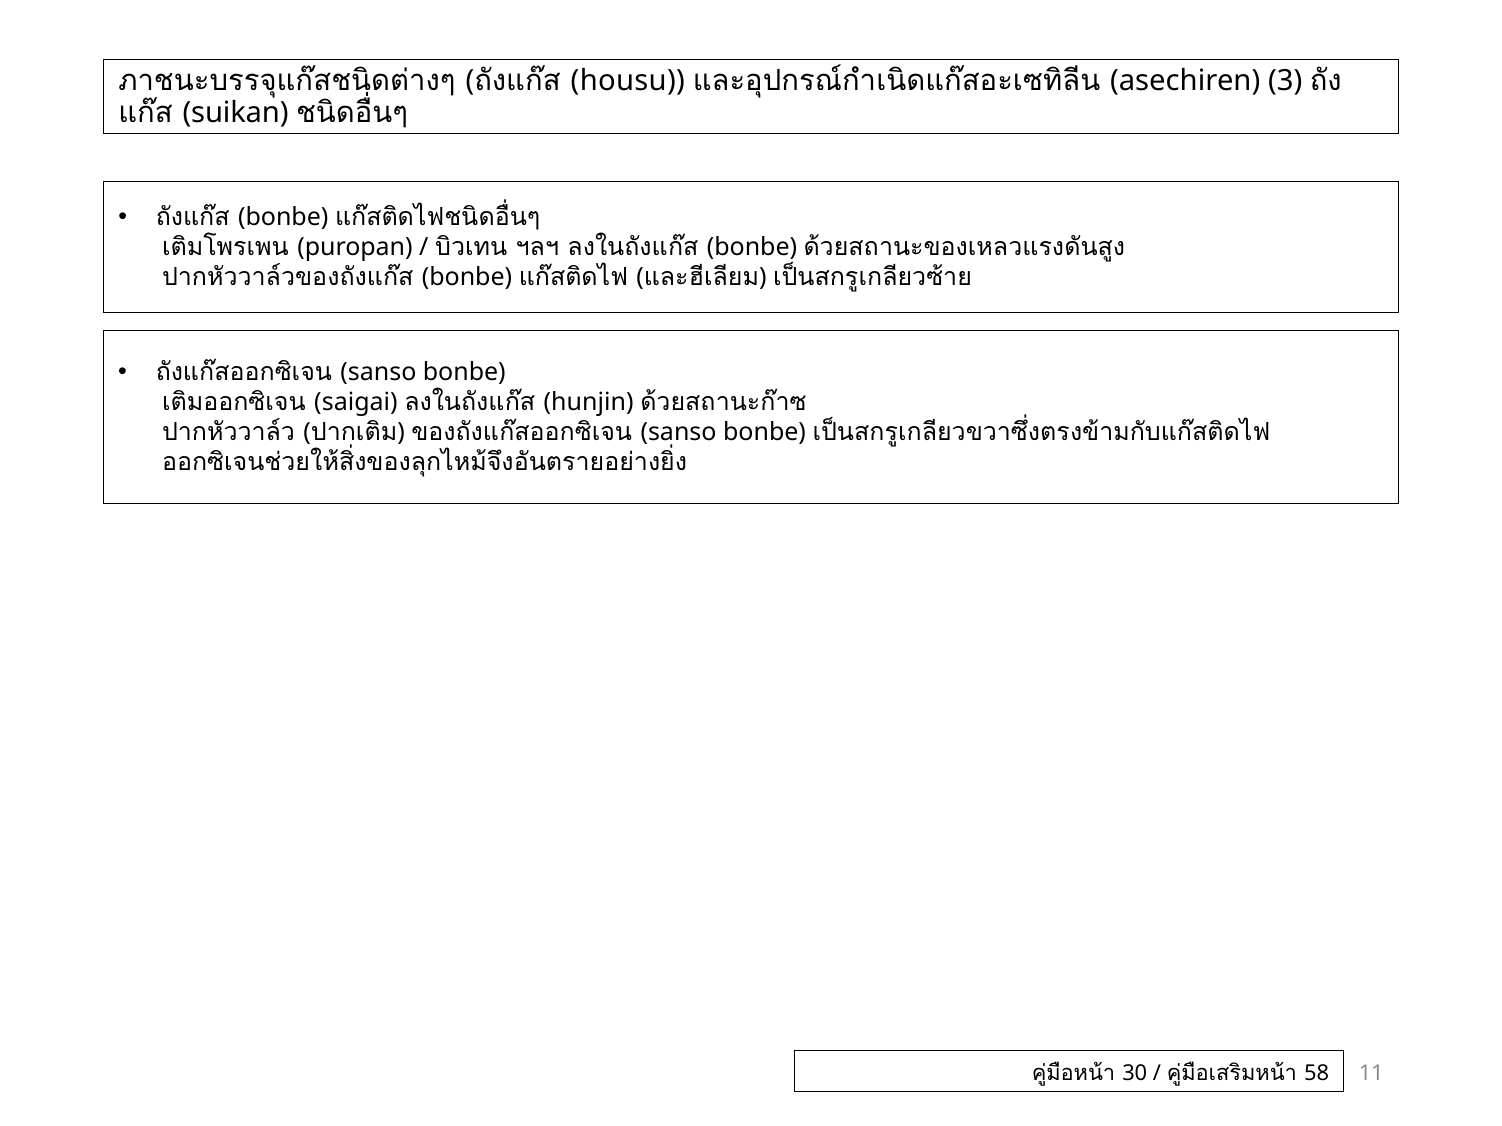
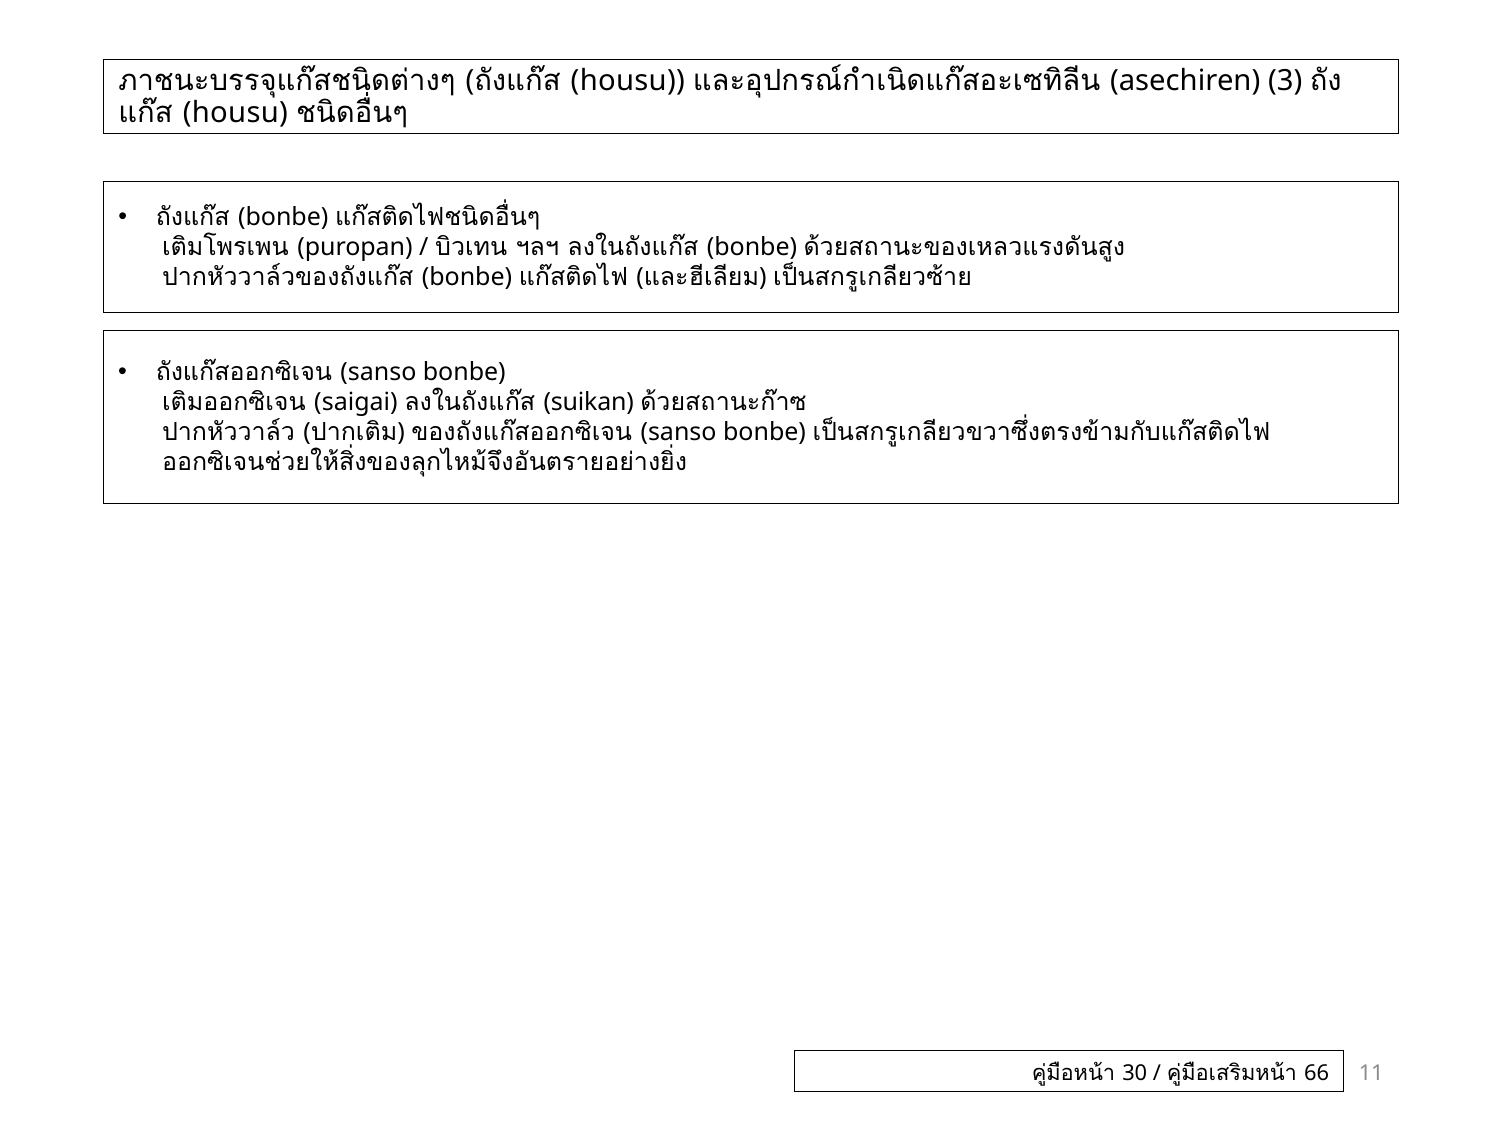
suikan: suikan -> housu (235, 113)
hunjin: hunjin -> suikan (589, 403)
58: 58 -> 66 (1317, 1073)
